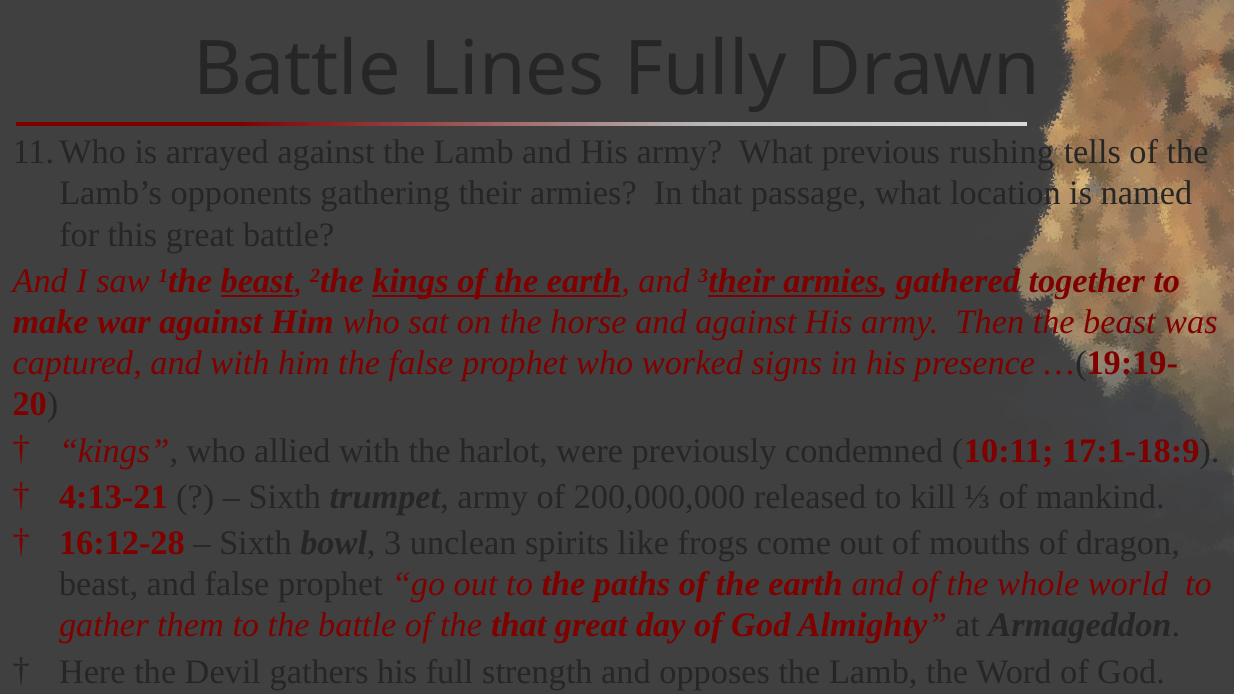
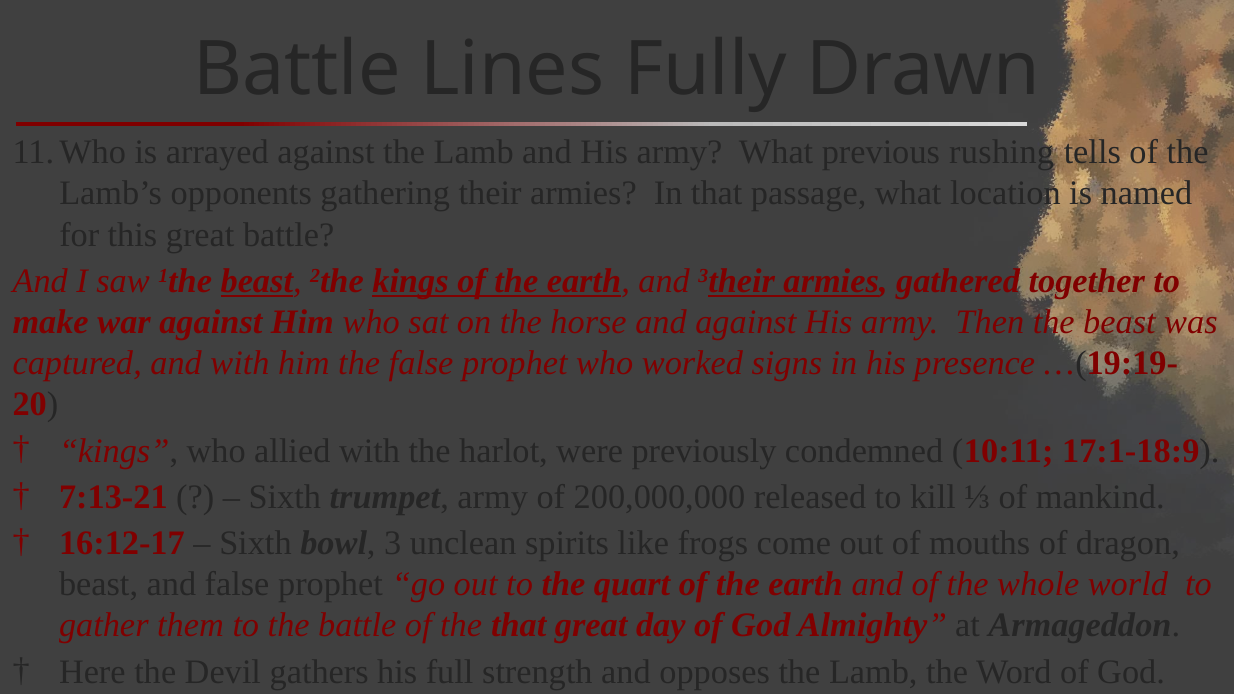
4:13-21: 4:13-21 -> 7:13-21 (113, 497)
16:12-28: 16:12-28 -> 16:12-17 (122, 543)
paths: paths -> quart (632, 585)
